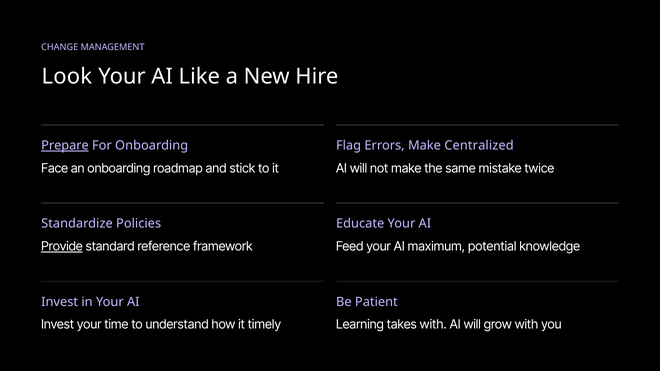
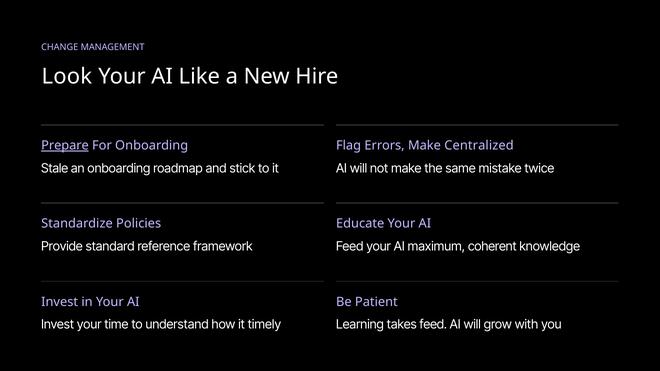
Face: Face -> Stale (55, 168)
Provide underline: present -> none (62, 247)
potential: potential -> coherent (492, 247)
takes with: with -> feed (433, 325)
